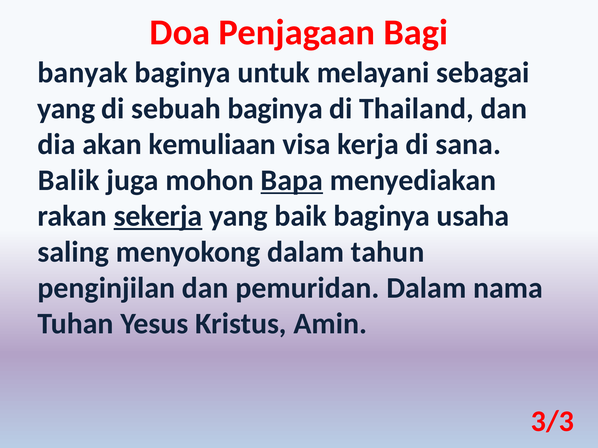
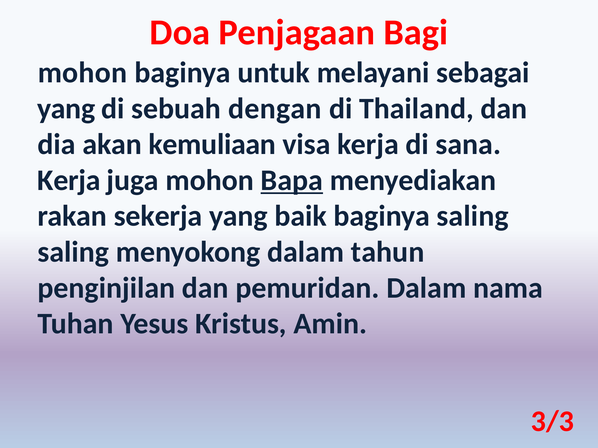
banyak: banyak -> mohon (83, 73)
sebuah baginya: baginya -> dengan (275, 109)
Balik: Balik -> Kerja (69, 181)
sekerja underline: present -> none (158, 216)
baginya usaha: usaha -> saling (473, 216)
